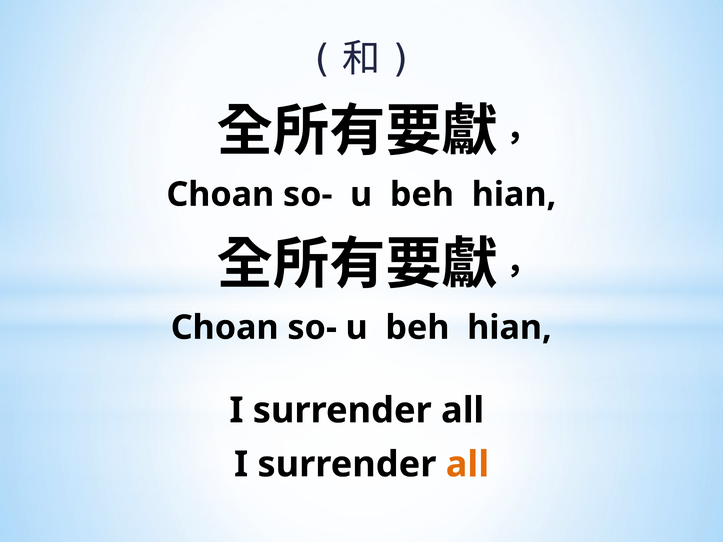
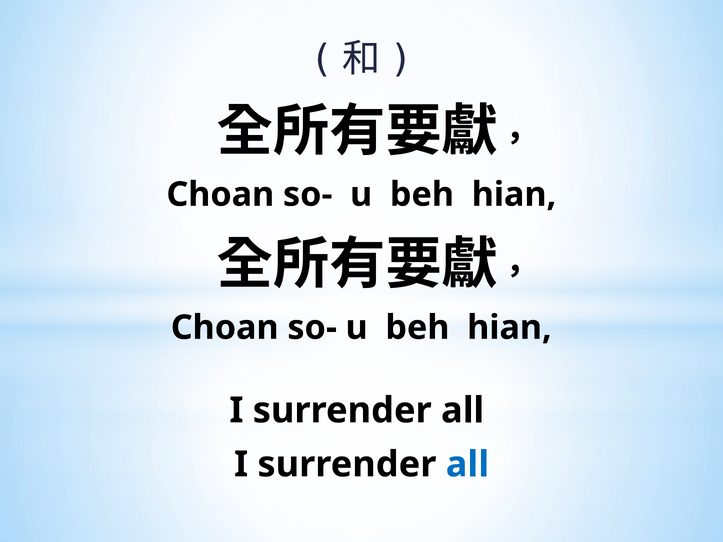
all colour: orange -> blue (467, 465)
